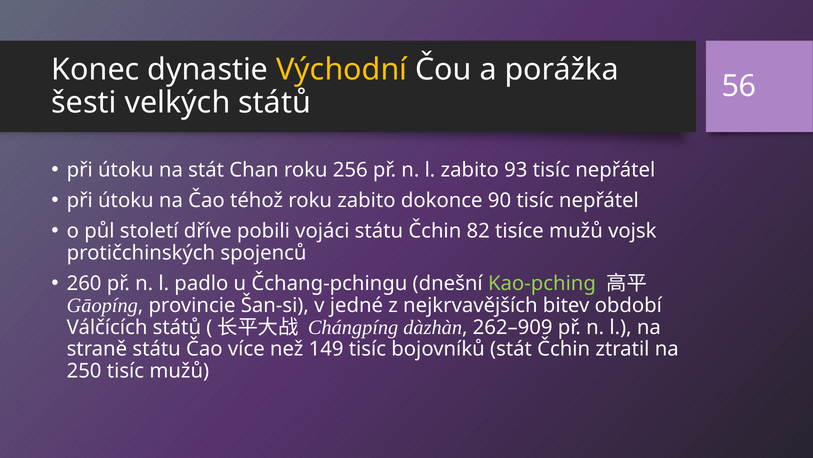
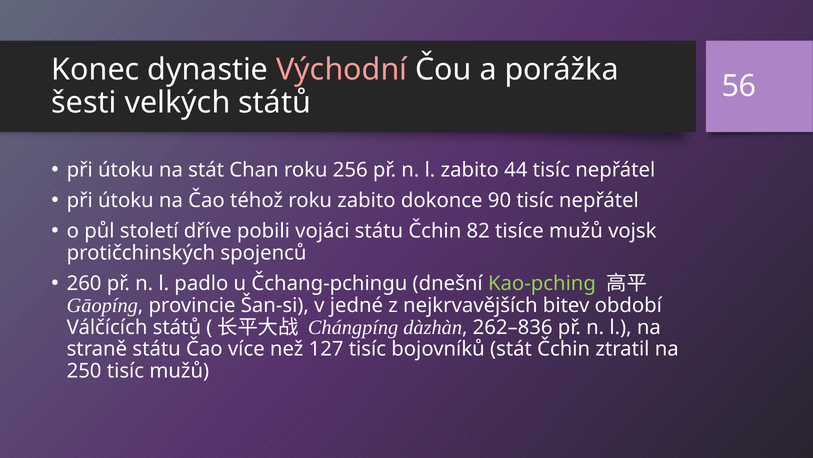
Východní colour: yellow -> pink (342, 70)
93: 93 -> 44 (516, 170)
262–909: 262–909 -> 262–836 (513, 327)
149: 149 -> 127 (326, 349)
